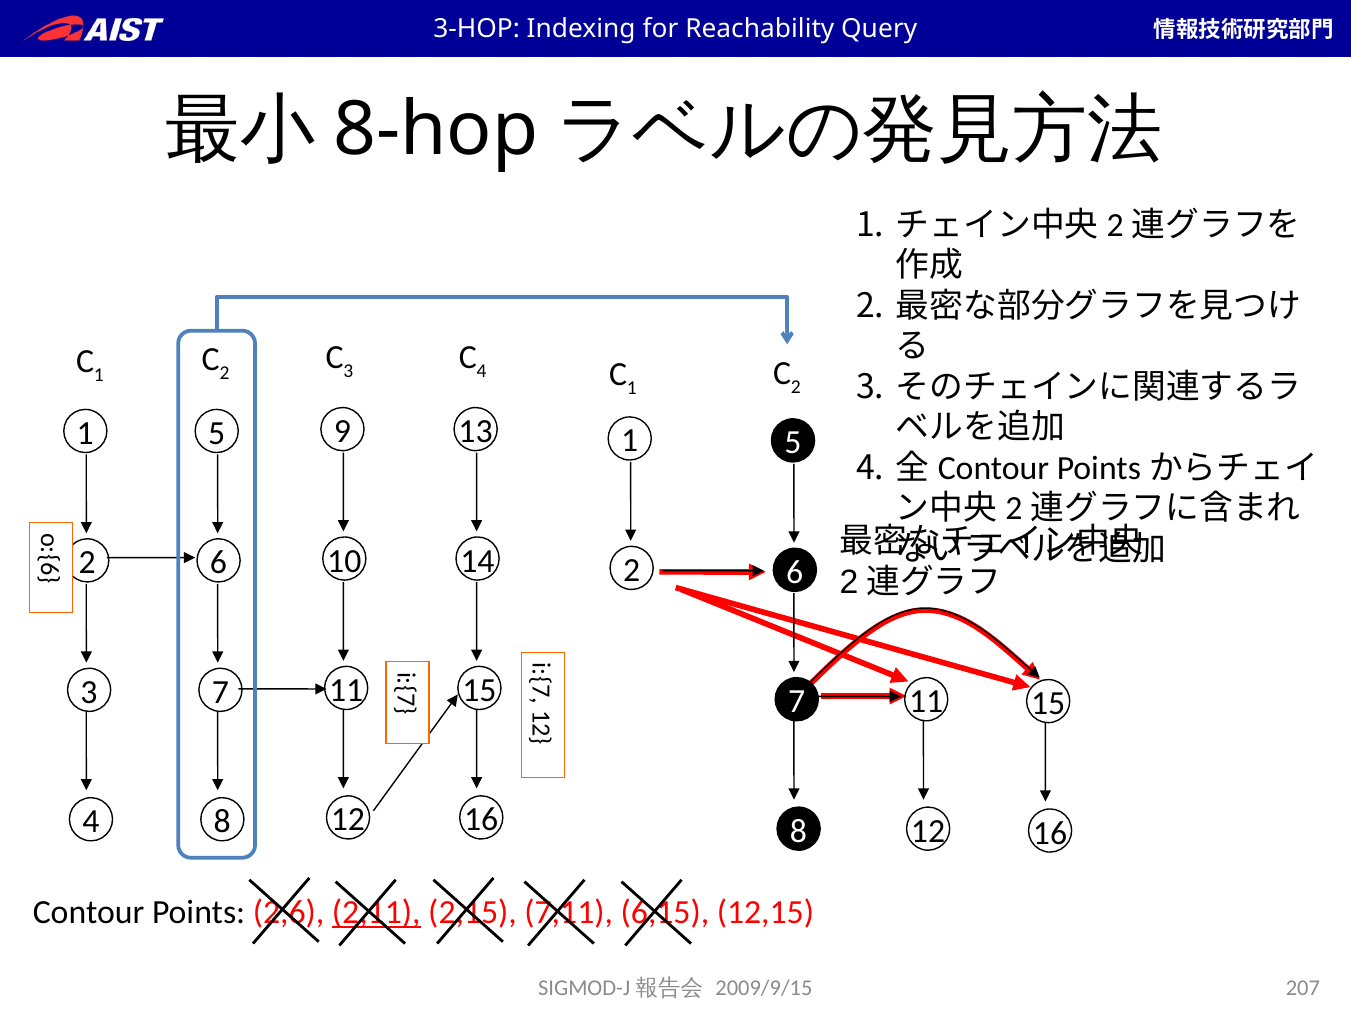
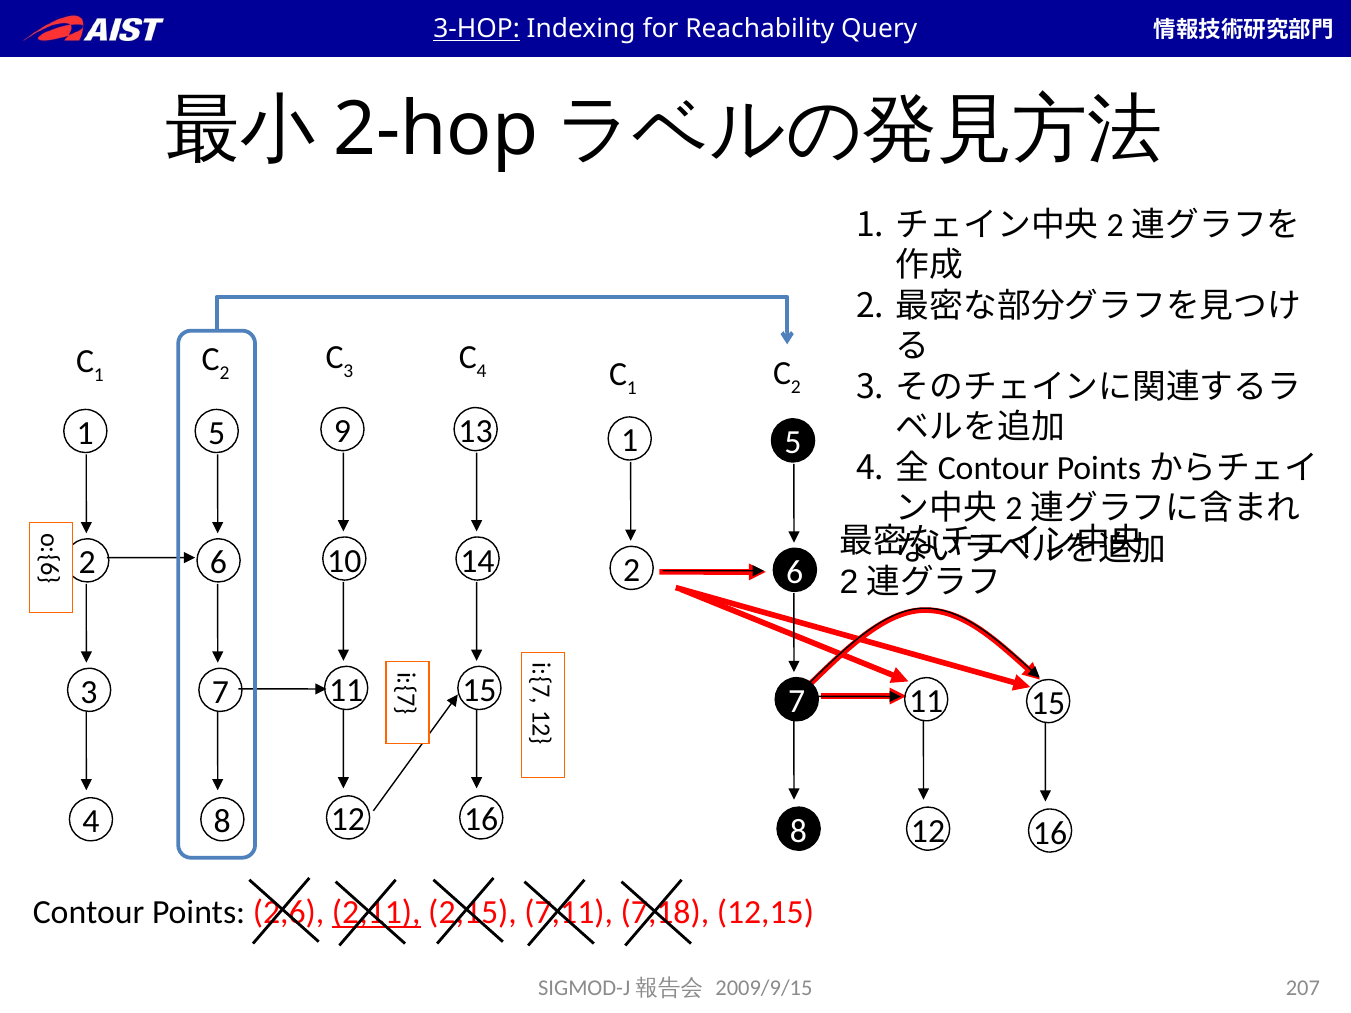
3-HOP underline: none -> present (477, 29)
8-hop: 8-hop -> 2-hop (436, 130)
6,15: 6,15 -> 7,18 (665, 913)
